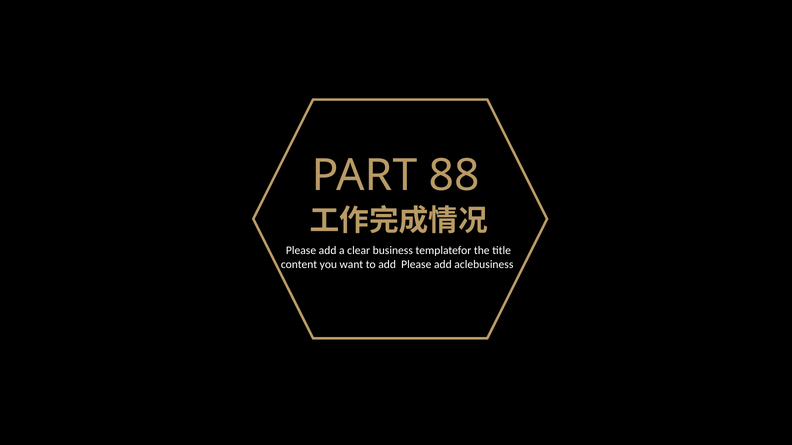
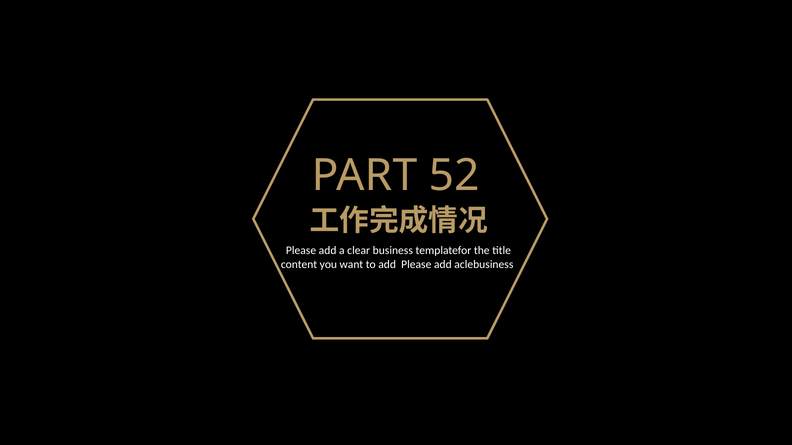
88: 88 -> 52 (454, 176)
